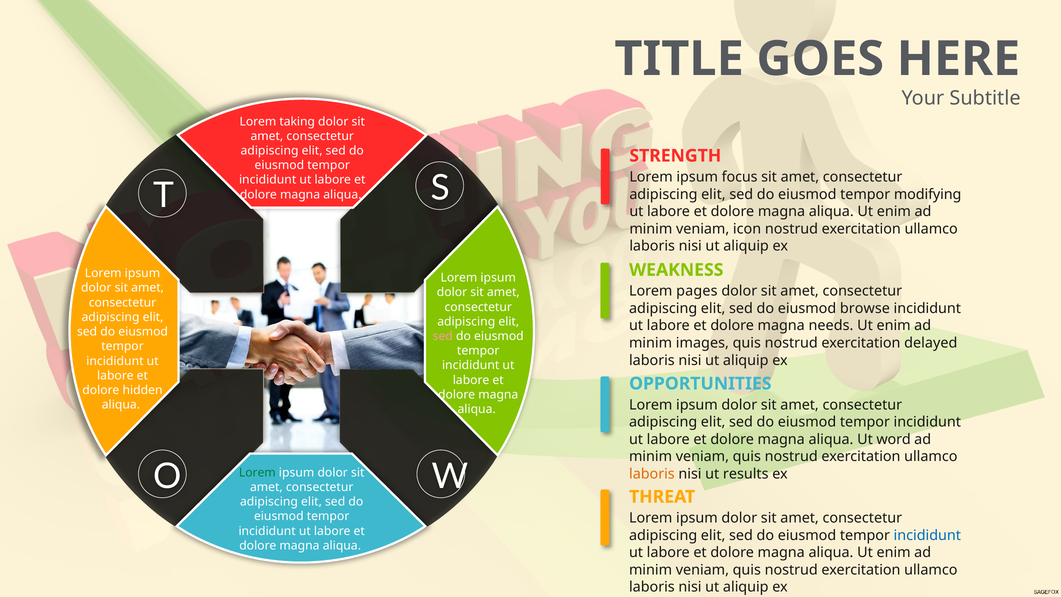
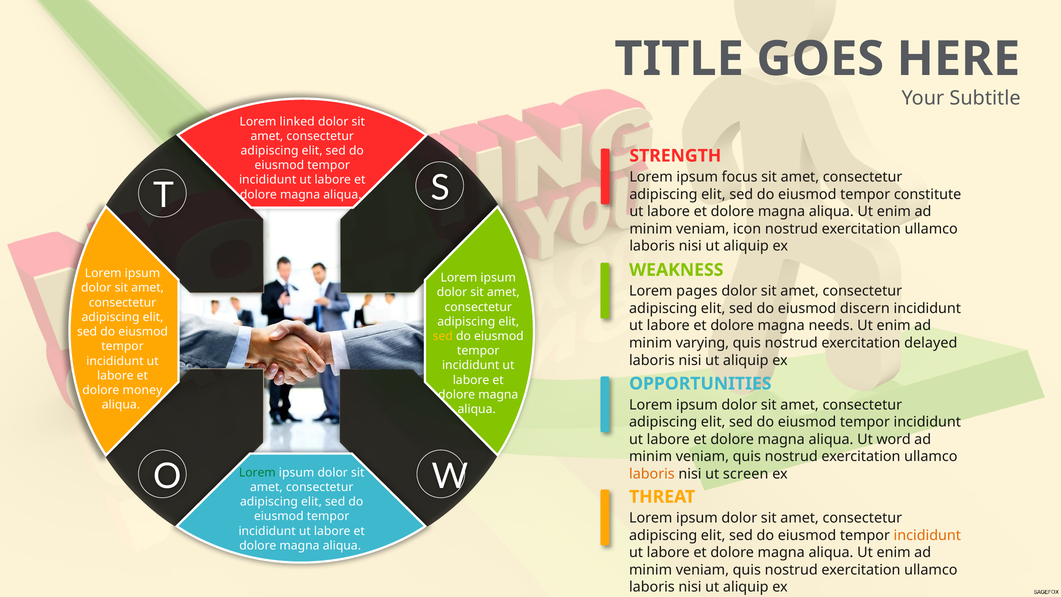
taking: taking -> linked (297, 121)
modifying: modifying -> constitute (928, 194)
browse: browse -> discern (865, 308)
sed colour: pink -> yellow (443, 336)
images: images -> varying (702, 343)
hidden: hidden -> money (142, 390)
results: results -> screen (746, 474)
incididunt colour: blue -> orange (927, 535)
